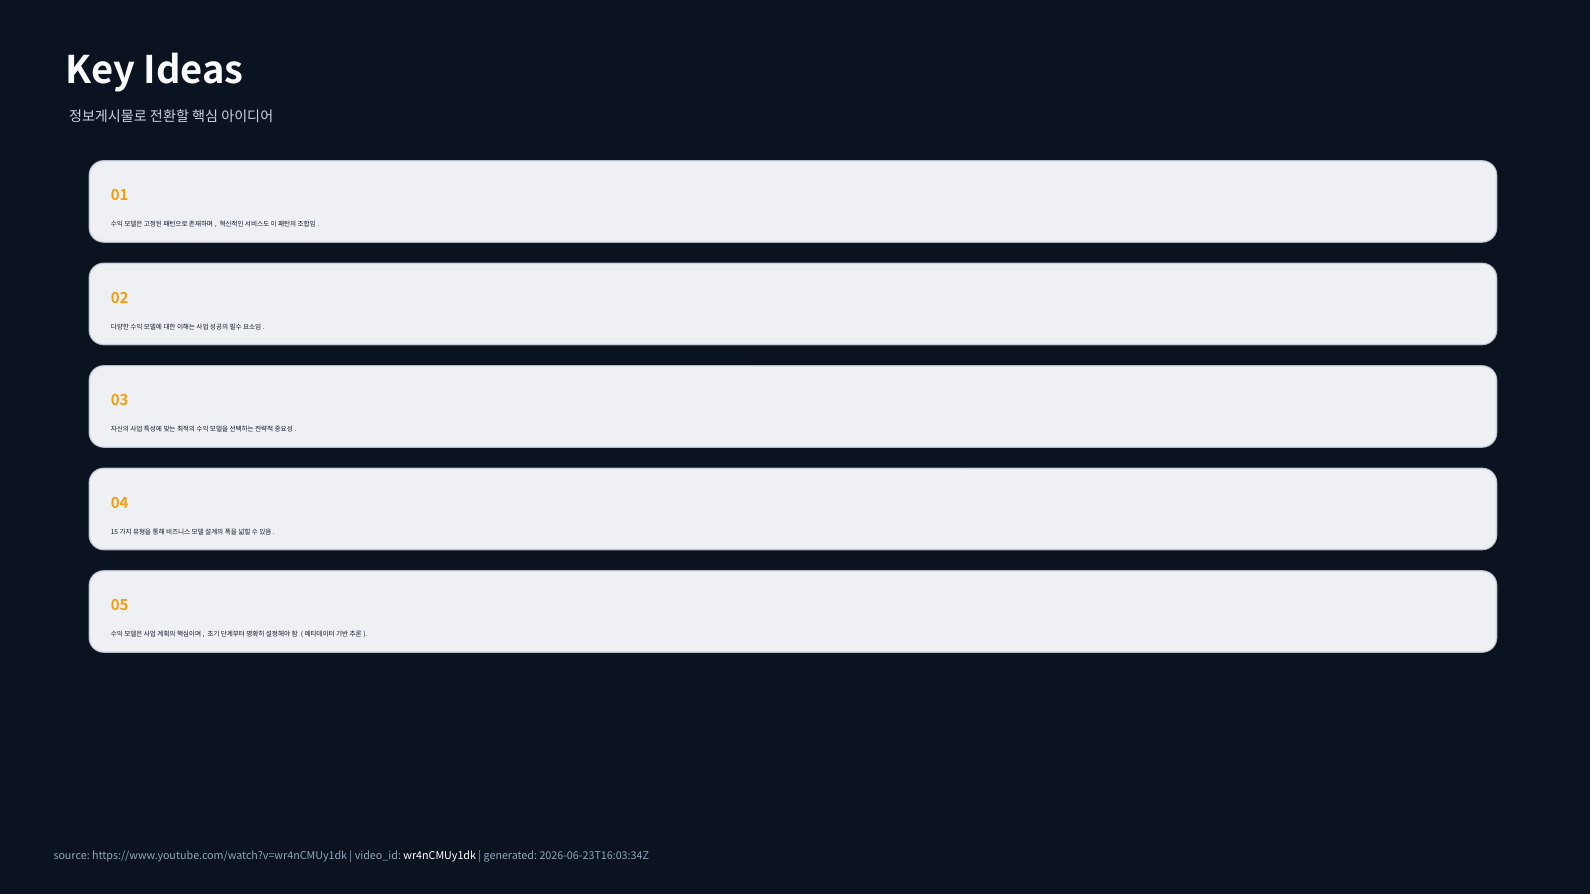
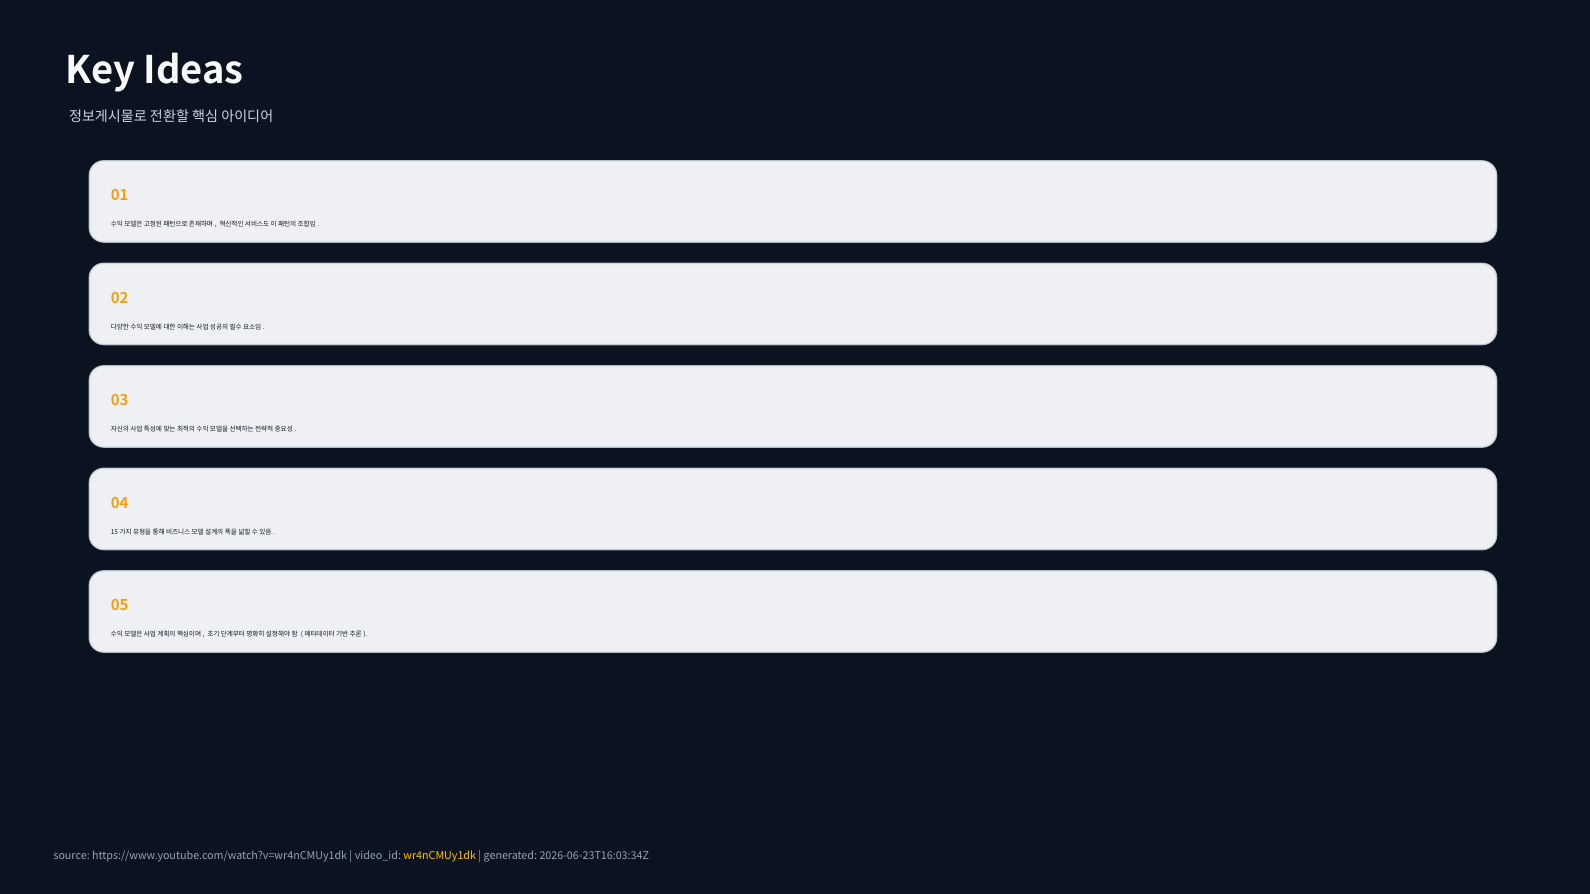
wr4nCMUy1dk colour: white -> yellow (440, 856)
